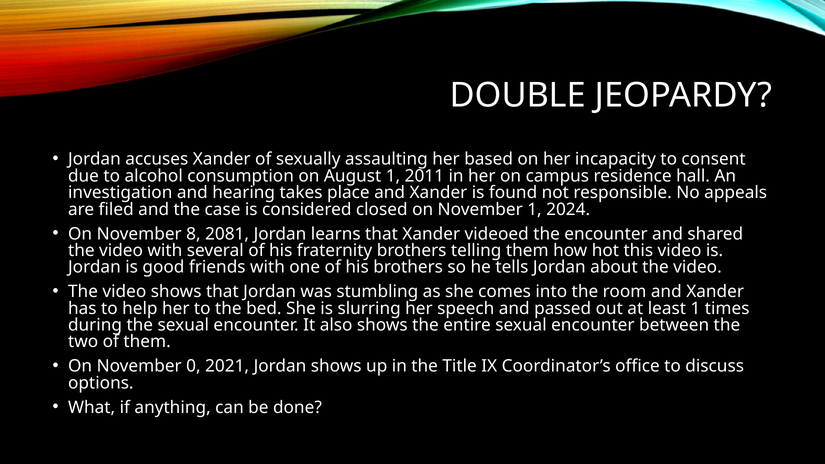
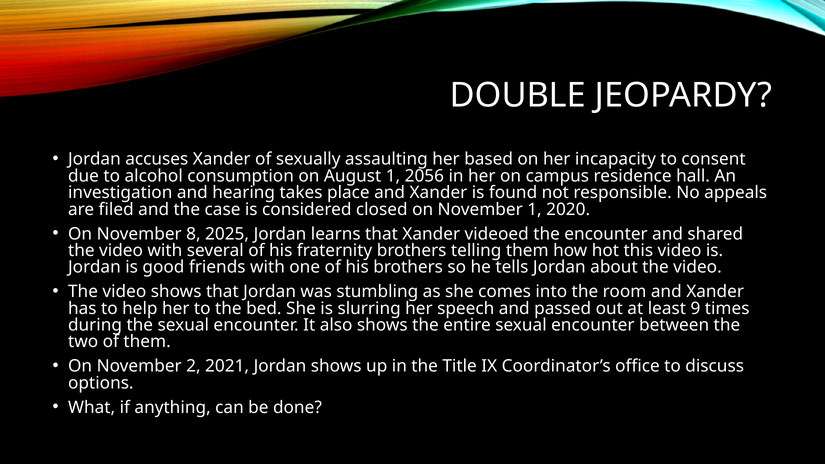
2011: 2011 -> 2056 (424, 176)
2024: 2024 -> 2020 (568, 209)
2081: 2081 -> 2025 (227, 234)
least 1: 1 -> 9 (695, 308)
0: 0 -> 2 (193, 366)
